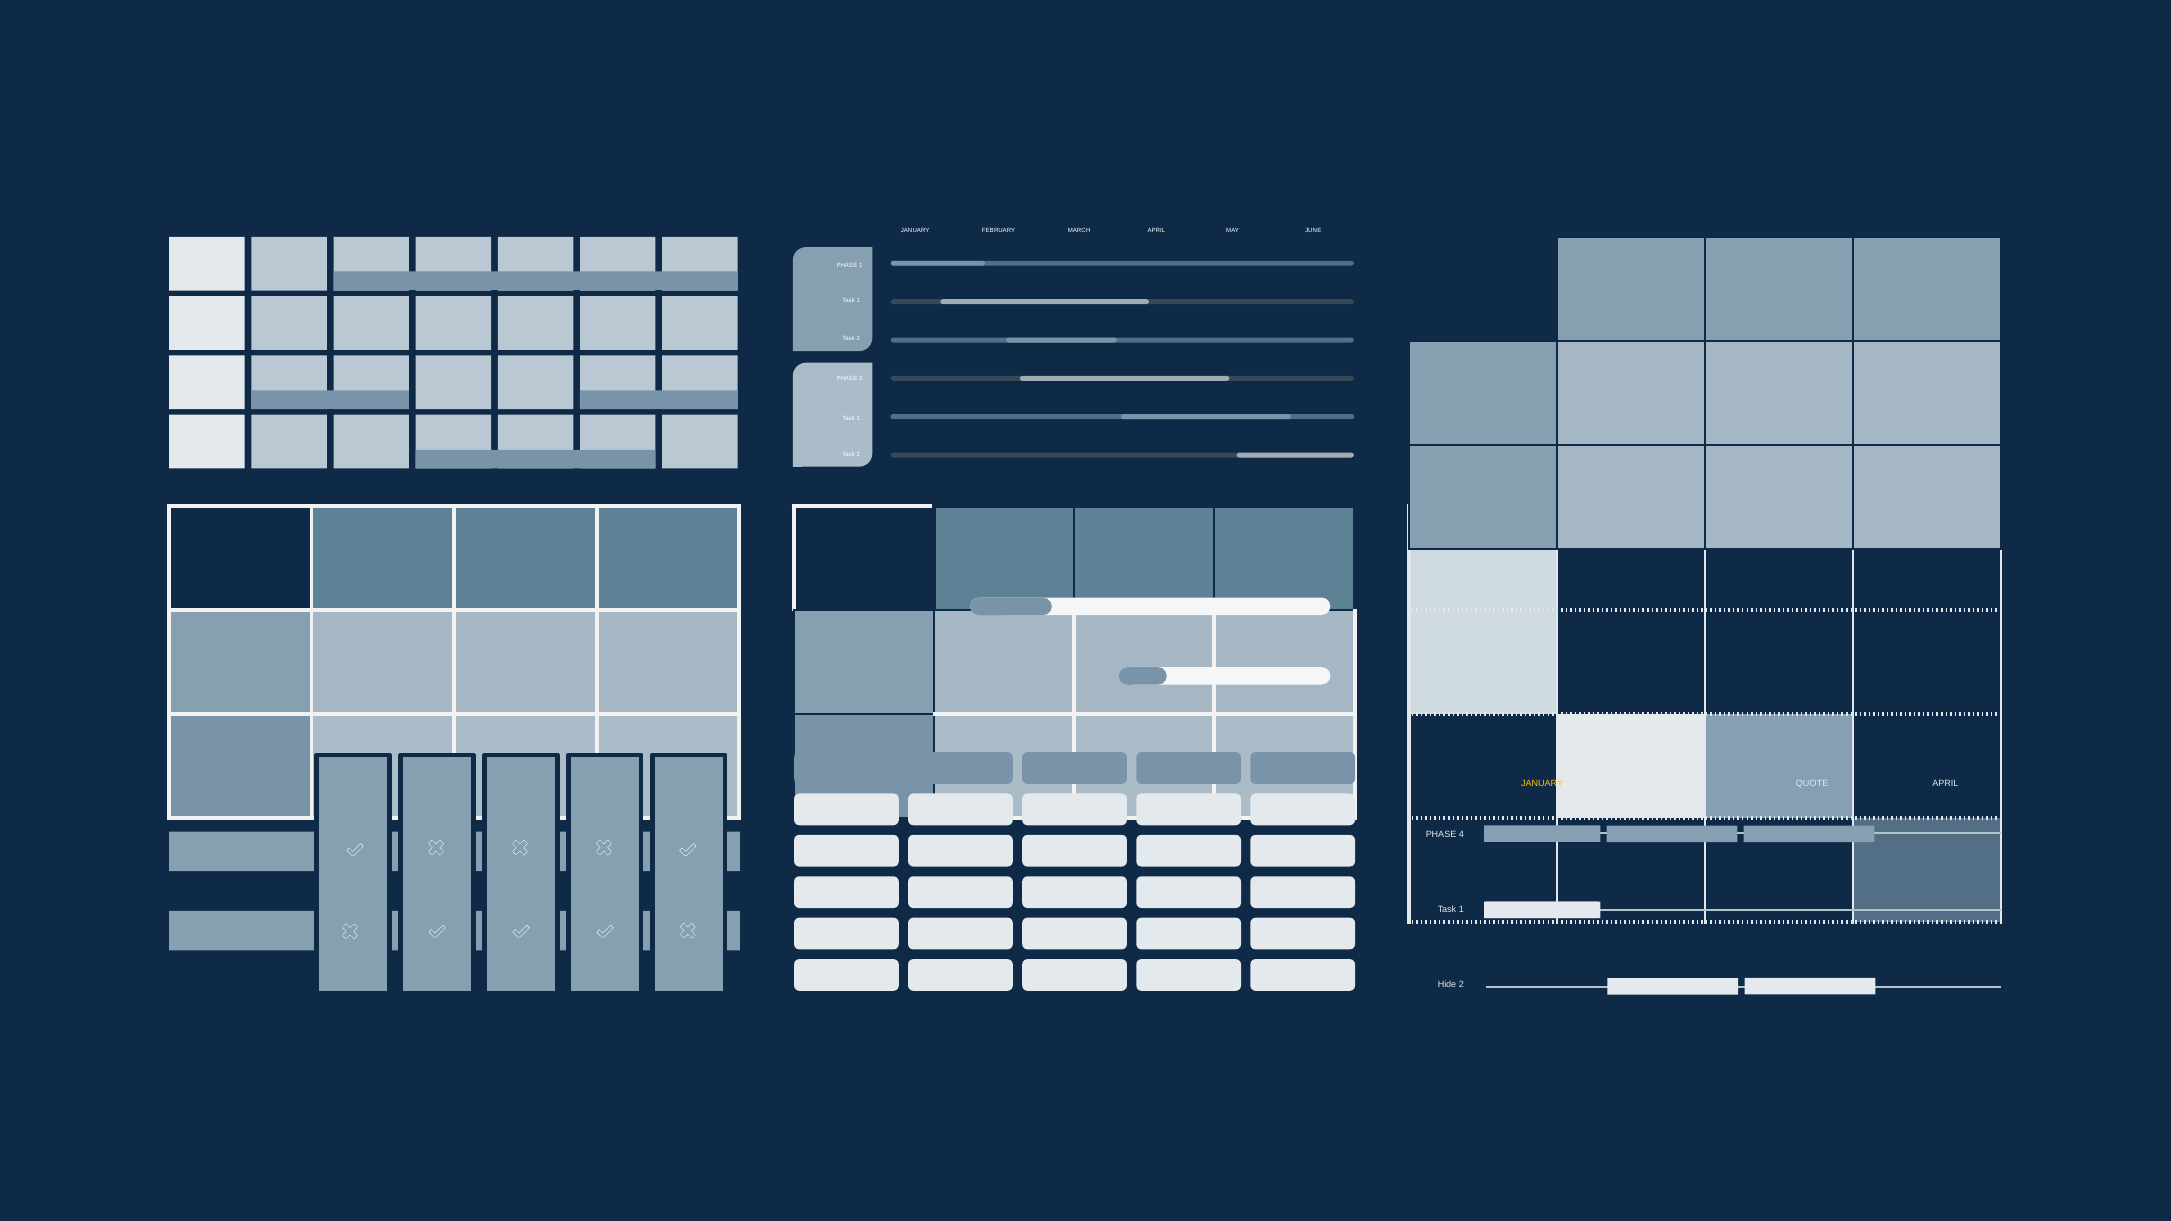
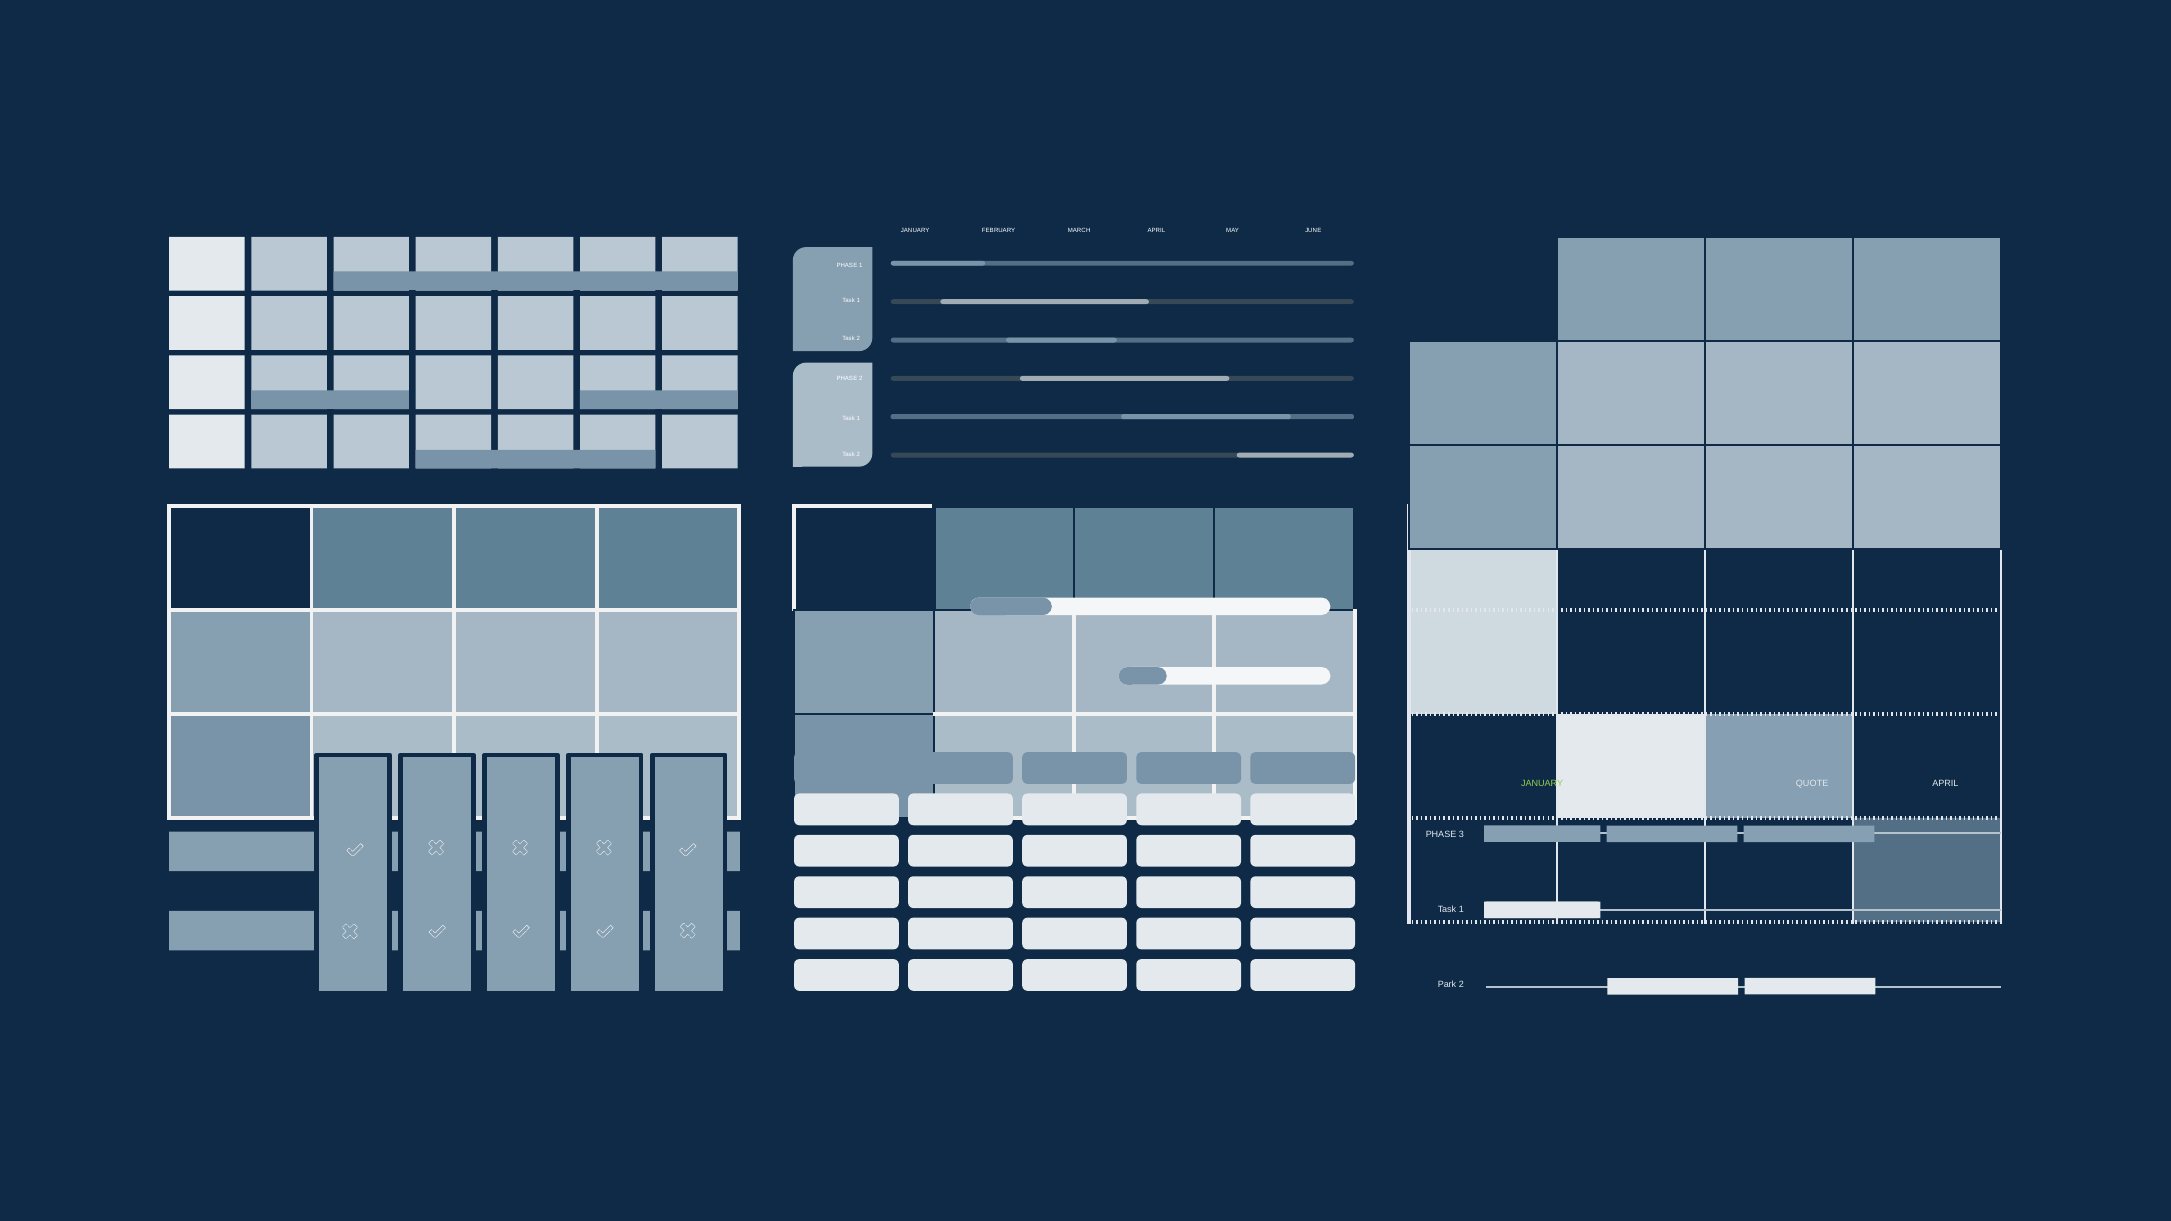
JANUARY colour: yellow -> light green (1542, 784)
4: 4 -> 3 (1461, 834)
Hide: Hide -> Park (1447, 984)
